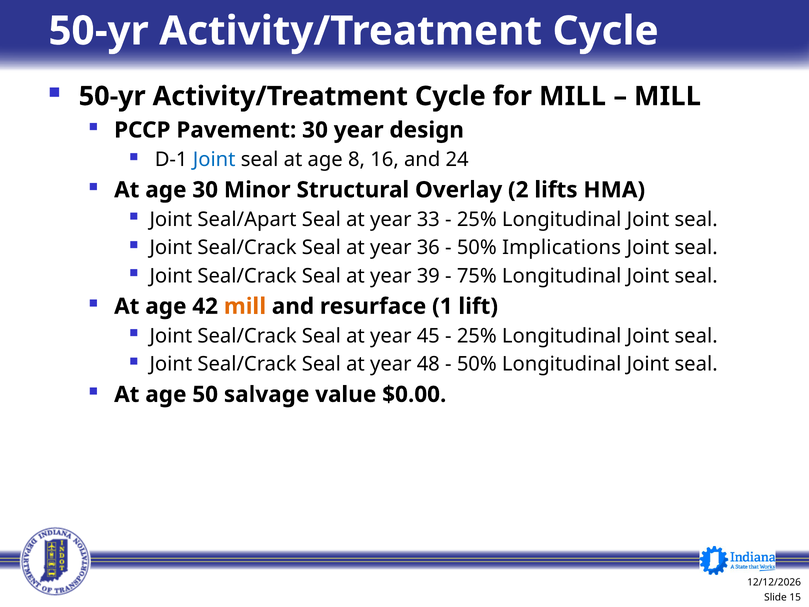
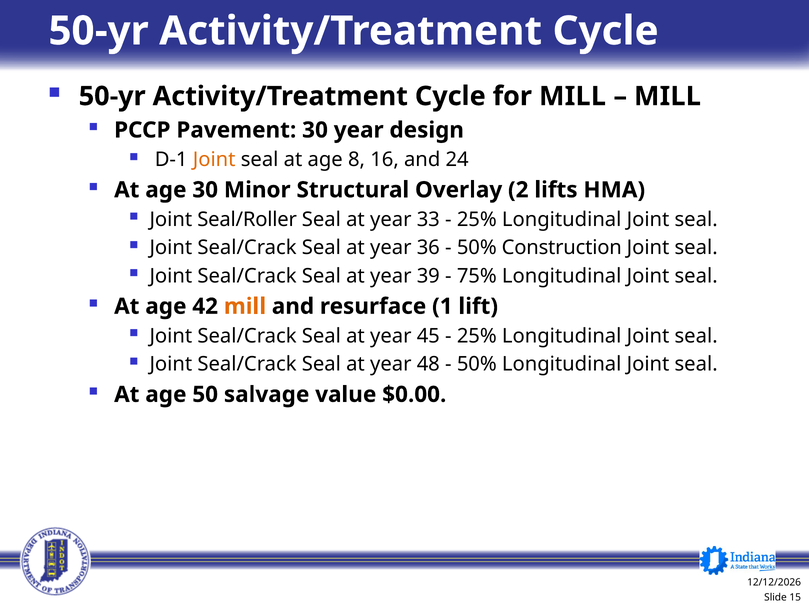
Joint colour: blue -> orange (214, 160)
Seal/Apart: Seal/Apart -> Seal/Roller (247, 219)
Implications: Implications -> Construction (562, 248)
